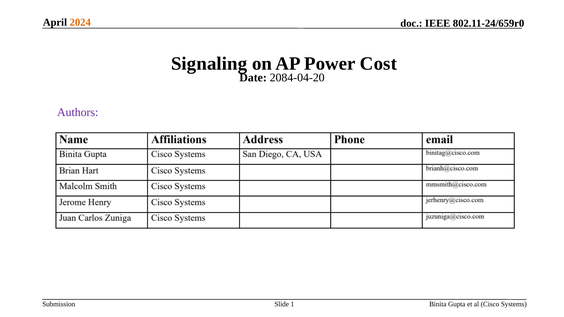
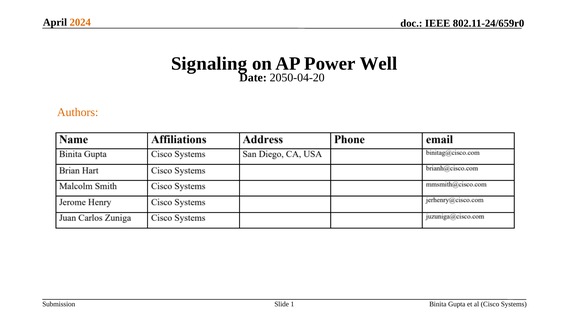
Cost: Cost -> Well (379, 64)
2084-04-20: 2084-04-20 -> 2050-04-20 (297, 78)
Authors colour: purple -> orange (78, 112)
